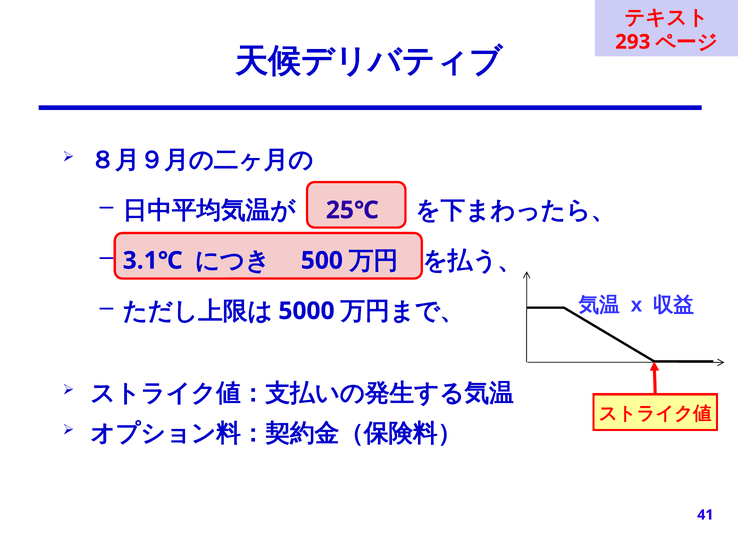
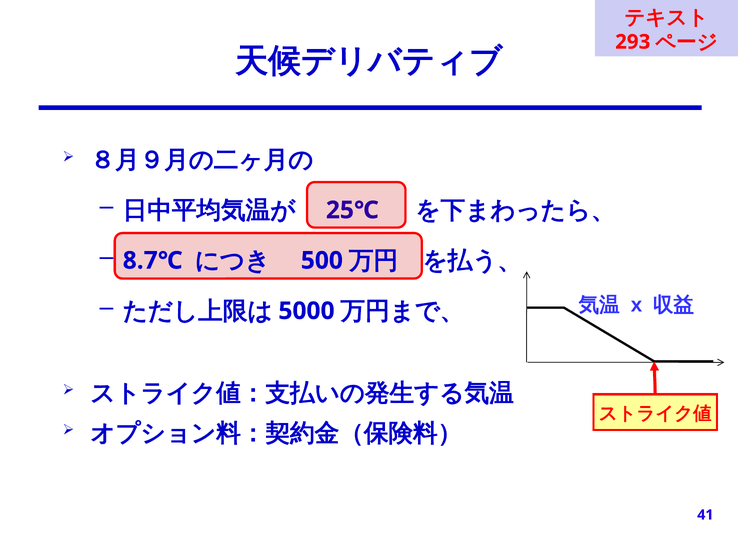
3.1℃: 3.1℃ -> 8.7℃ (153, 261)
